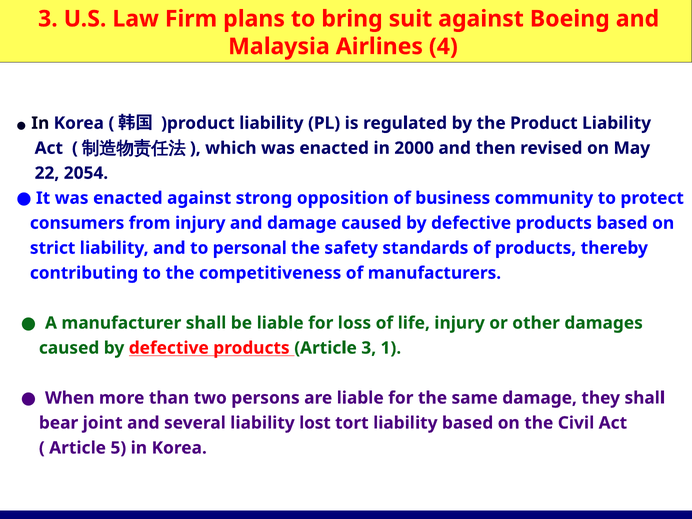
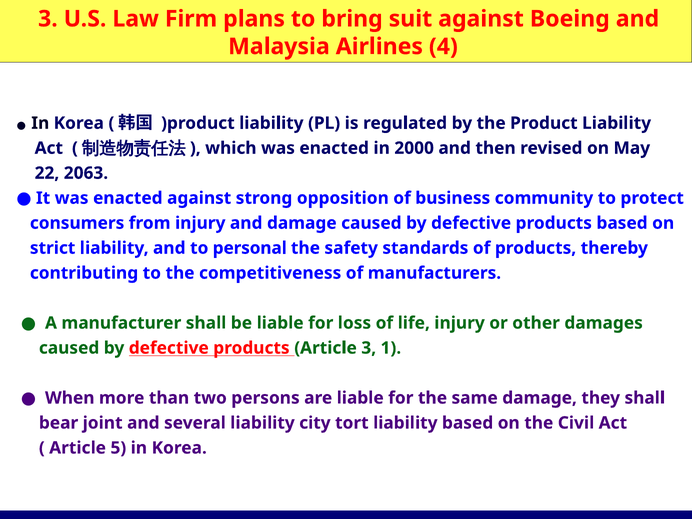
2054: 2054 -> 2063 (86, 173)
lost: lost -> city (315, 423)
